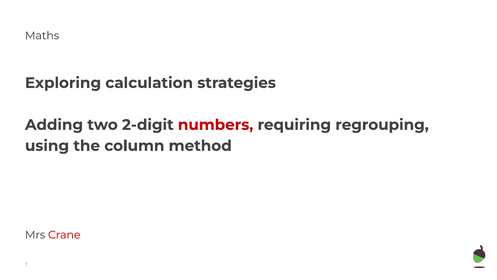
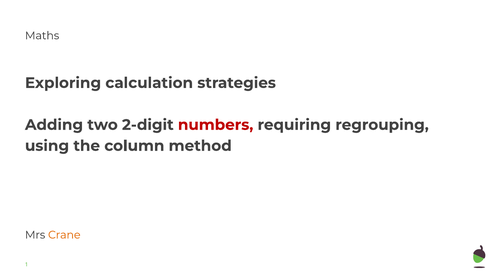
Crane colour: red -> orange (64, 235)
